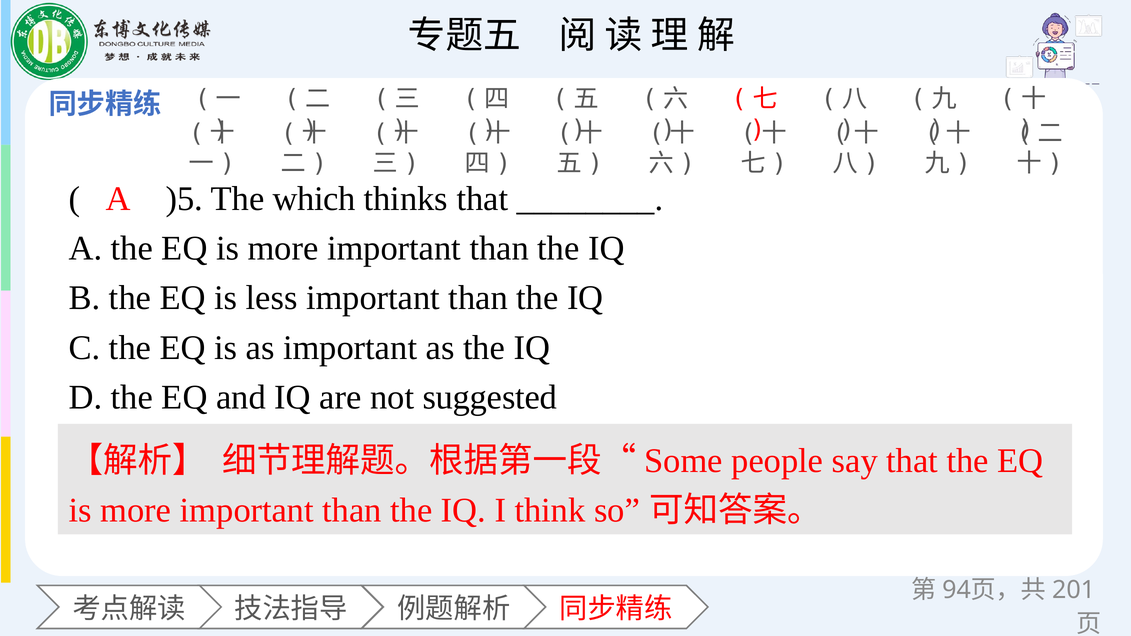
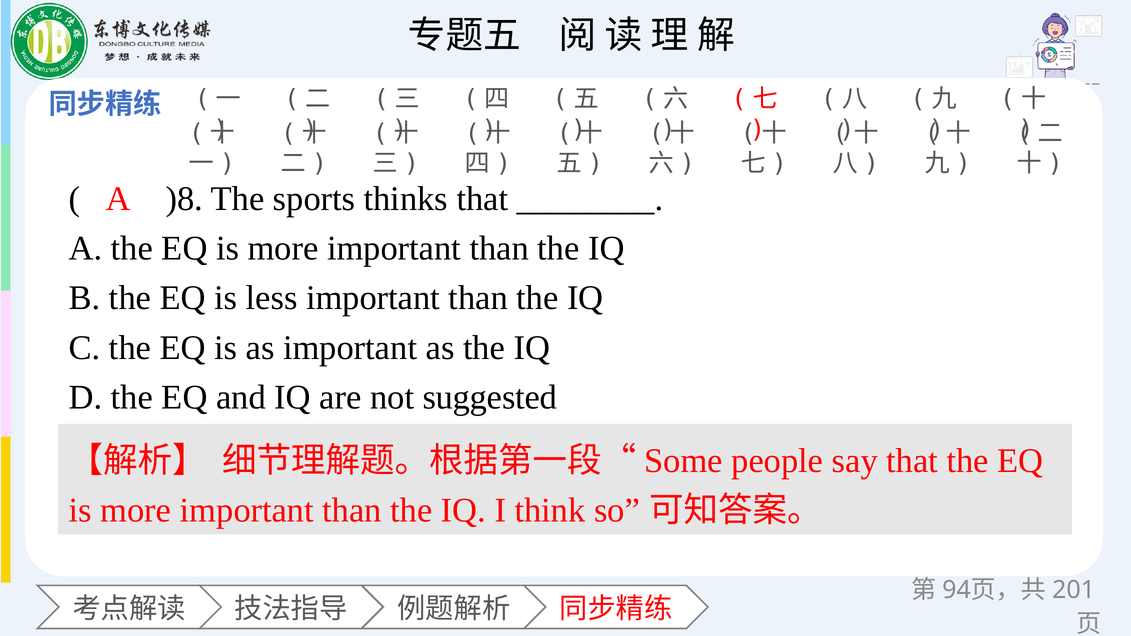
)5: )5 -> )8 (184, 199)
which: which -> sports (314, 199)
